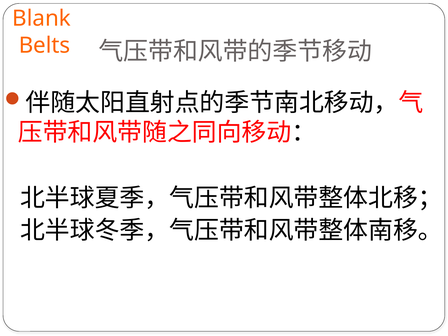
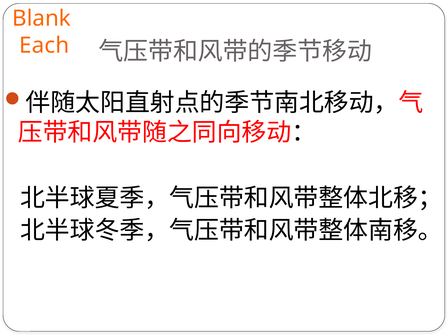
Belts: Belts -> Each (44, 45)
